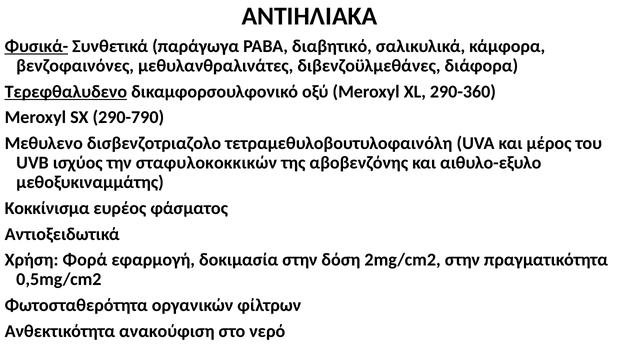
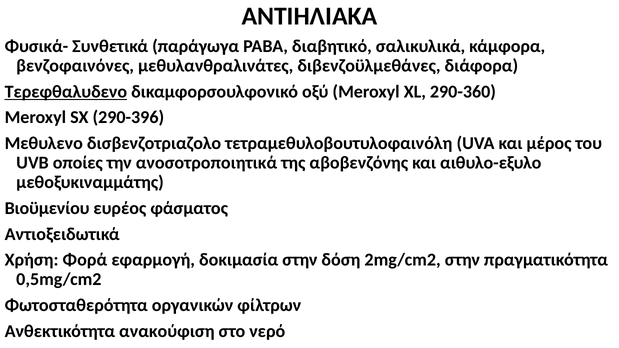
Φυσικά- underline: present -> none (36, 46)
290-790: 290-790 -> 290-396 (128, 118)
ισχύος: ισχύος -> οποίες (78, 163)
σταφυλοκοκκικών: σταφυλοκοκκικών -> ανοσοτροποιητικά (206, 163)
Κοκκίνισμα: Κοκκίνισμα -> Βιοϋμενίου (47, 208)
